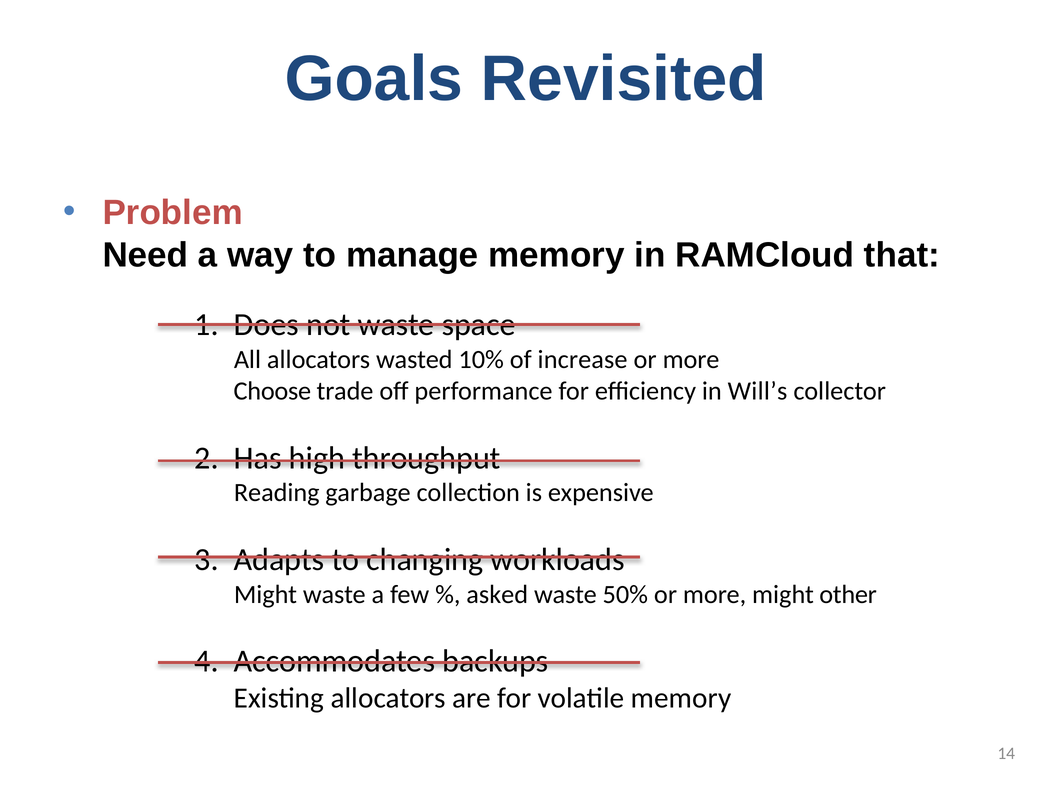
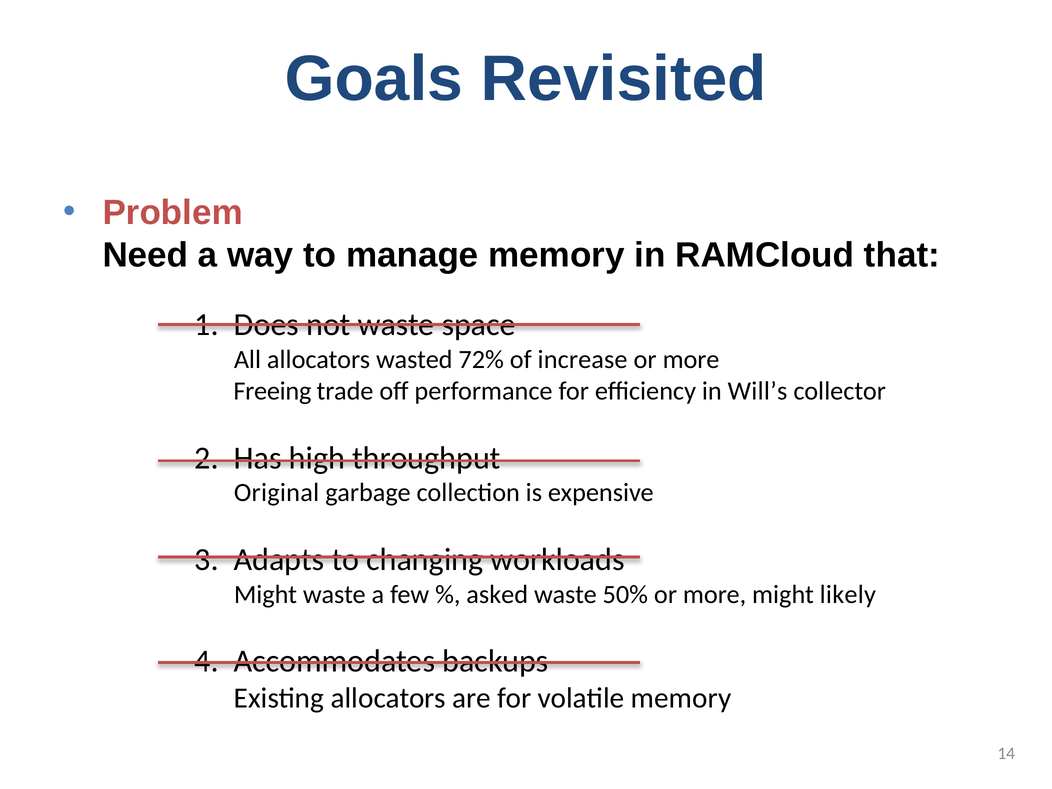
10%: 10% -> 72% (481, 359)
Choose: Choose -> Freeing (272, 391)
Reading: Reading -> Original (277, 493)
other: other -> likely (848, 594)
